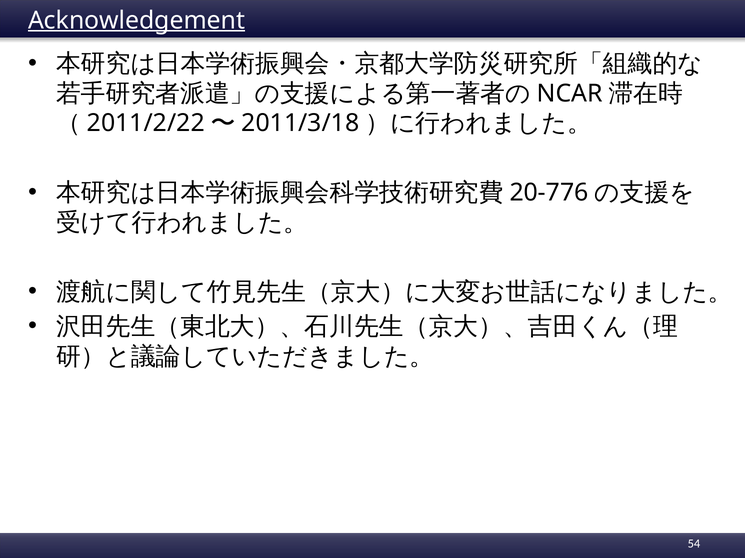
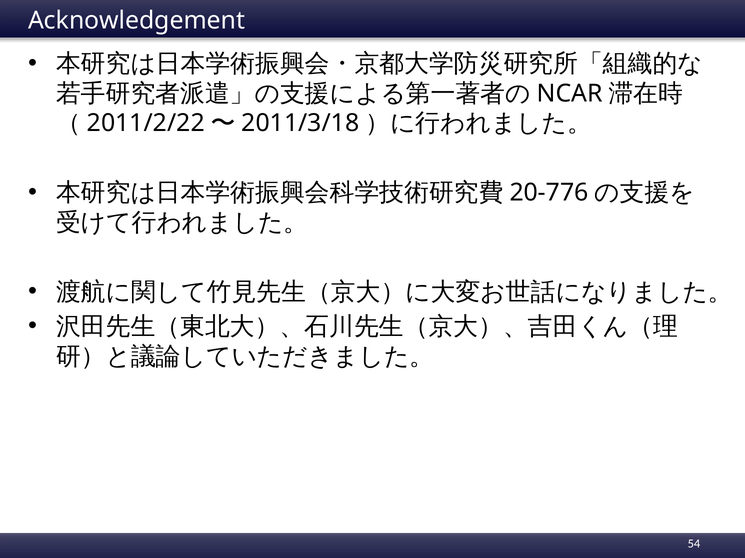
Acknowledgement underline: present -> none (137, 20)
